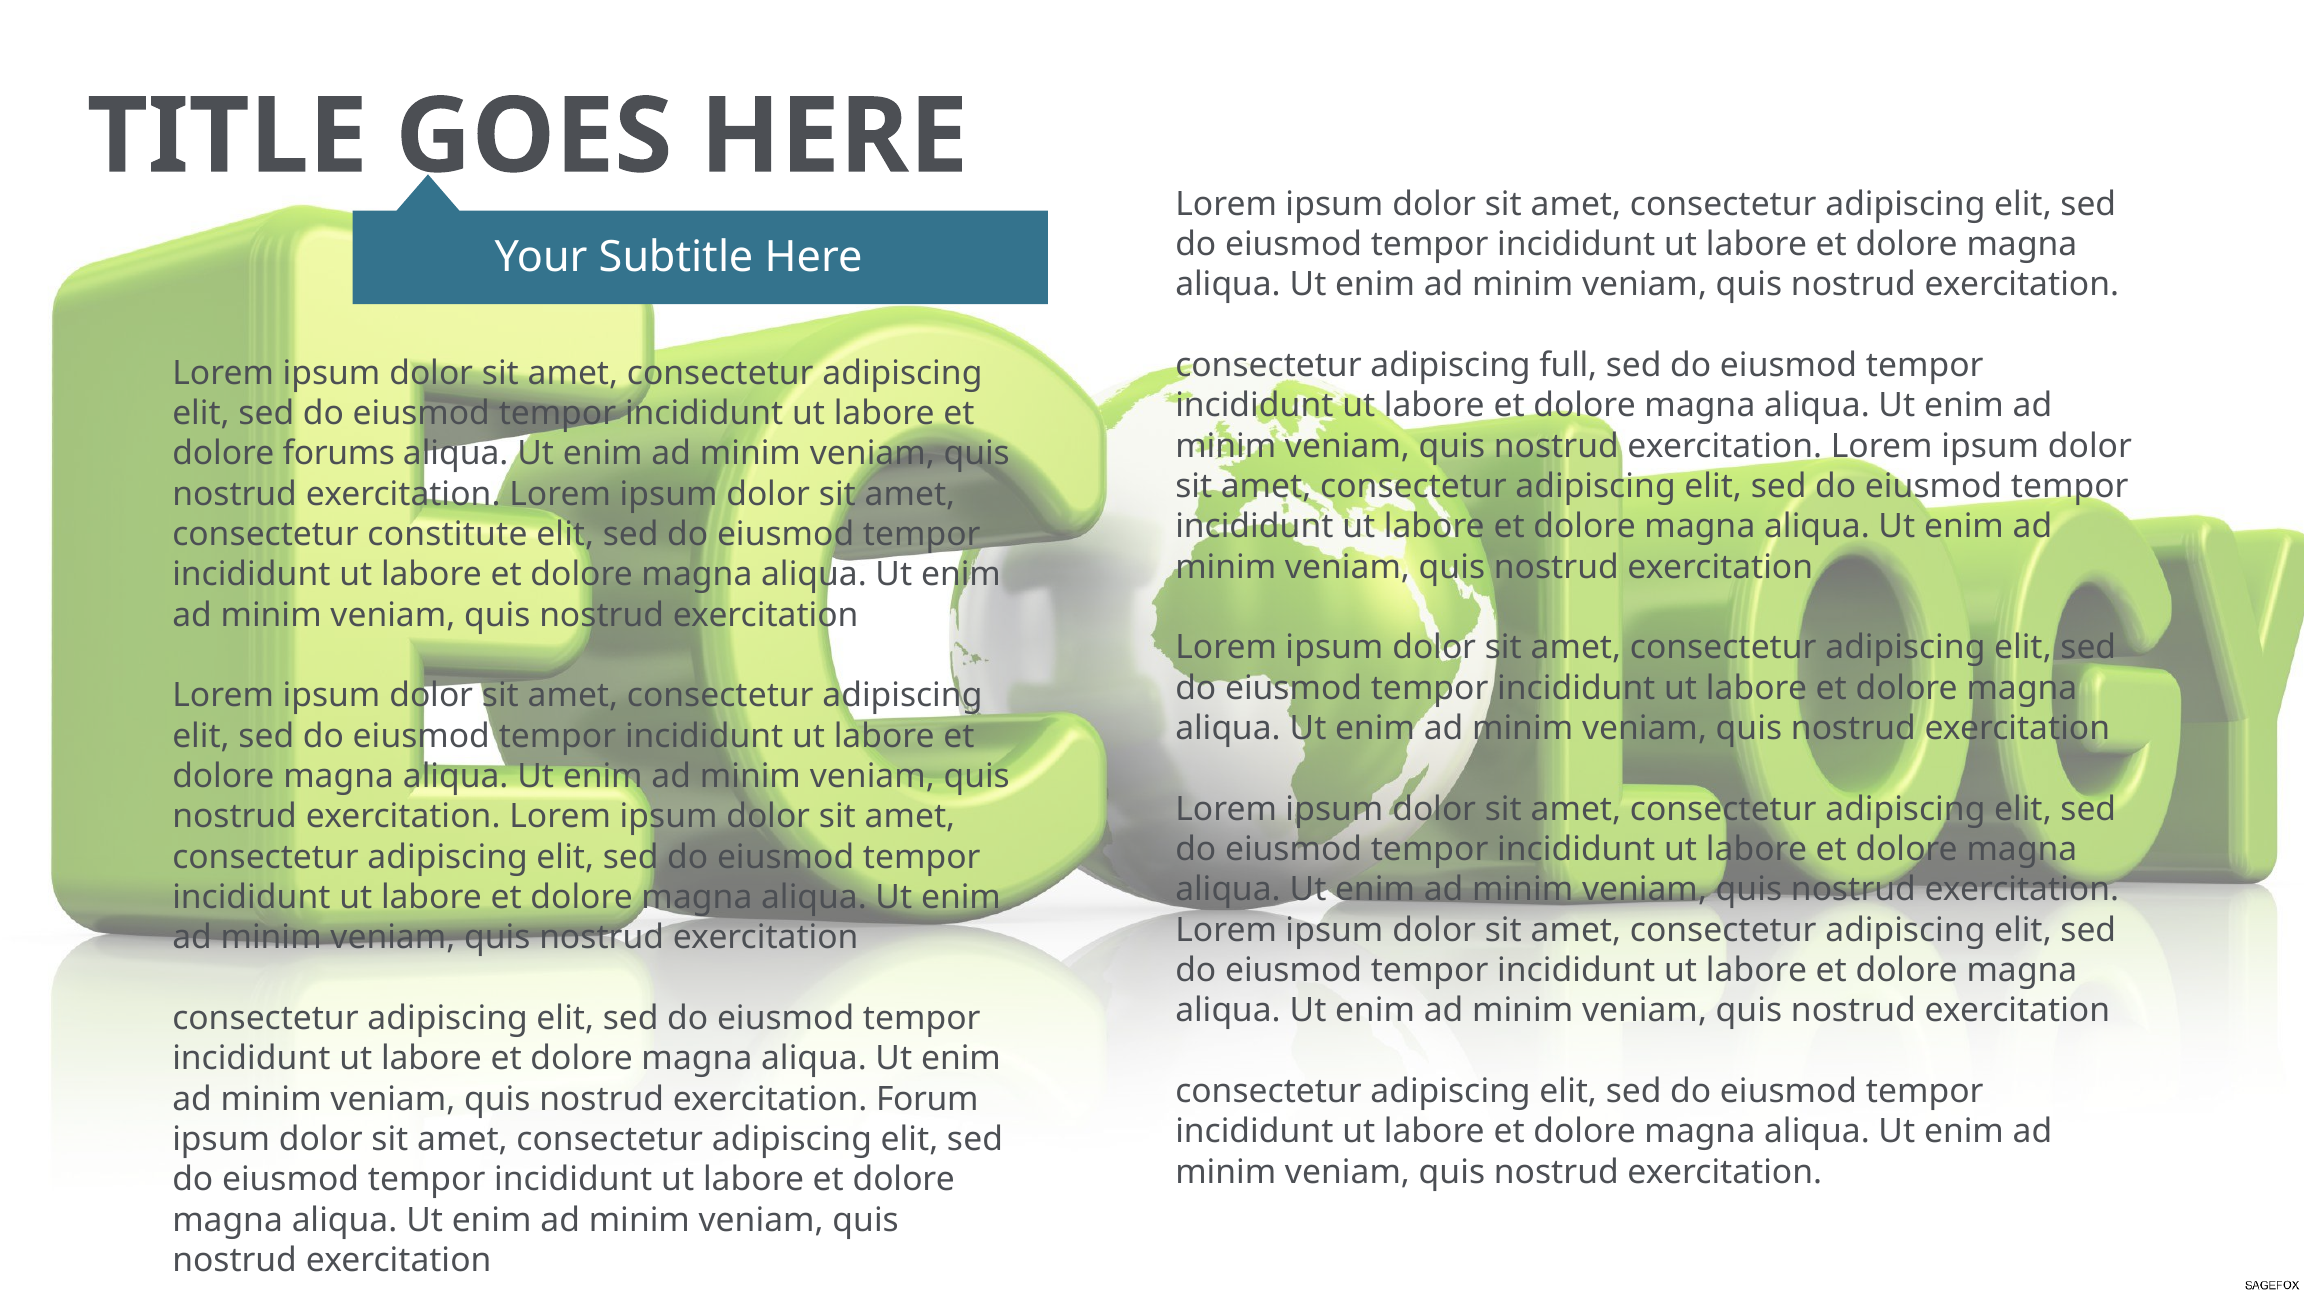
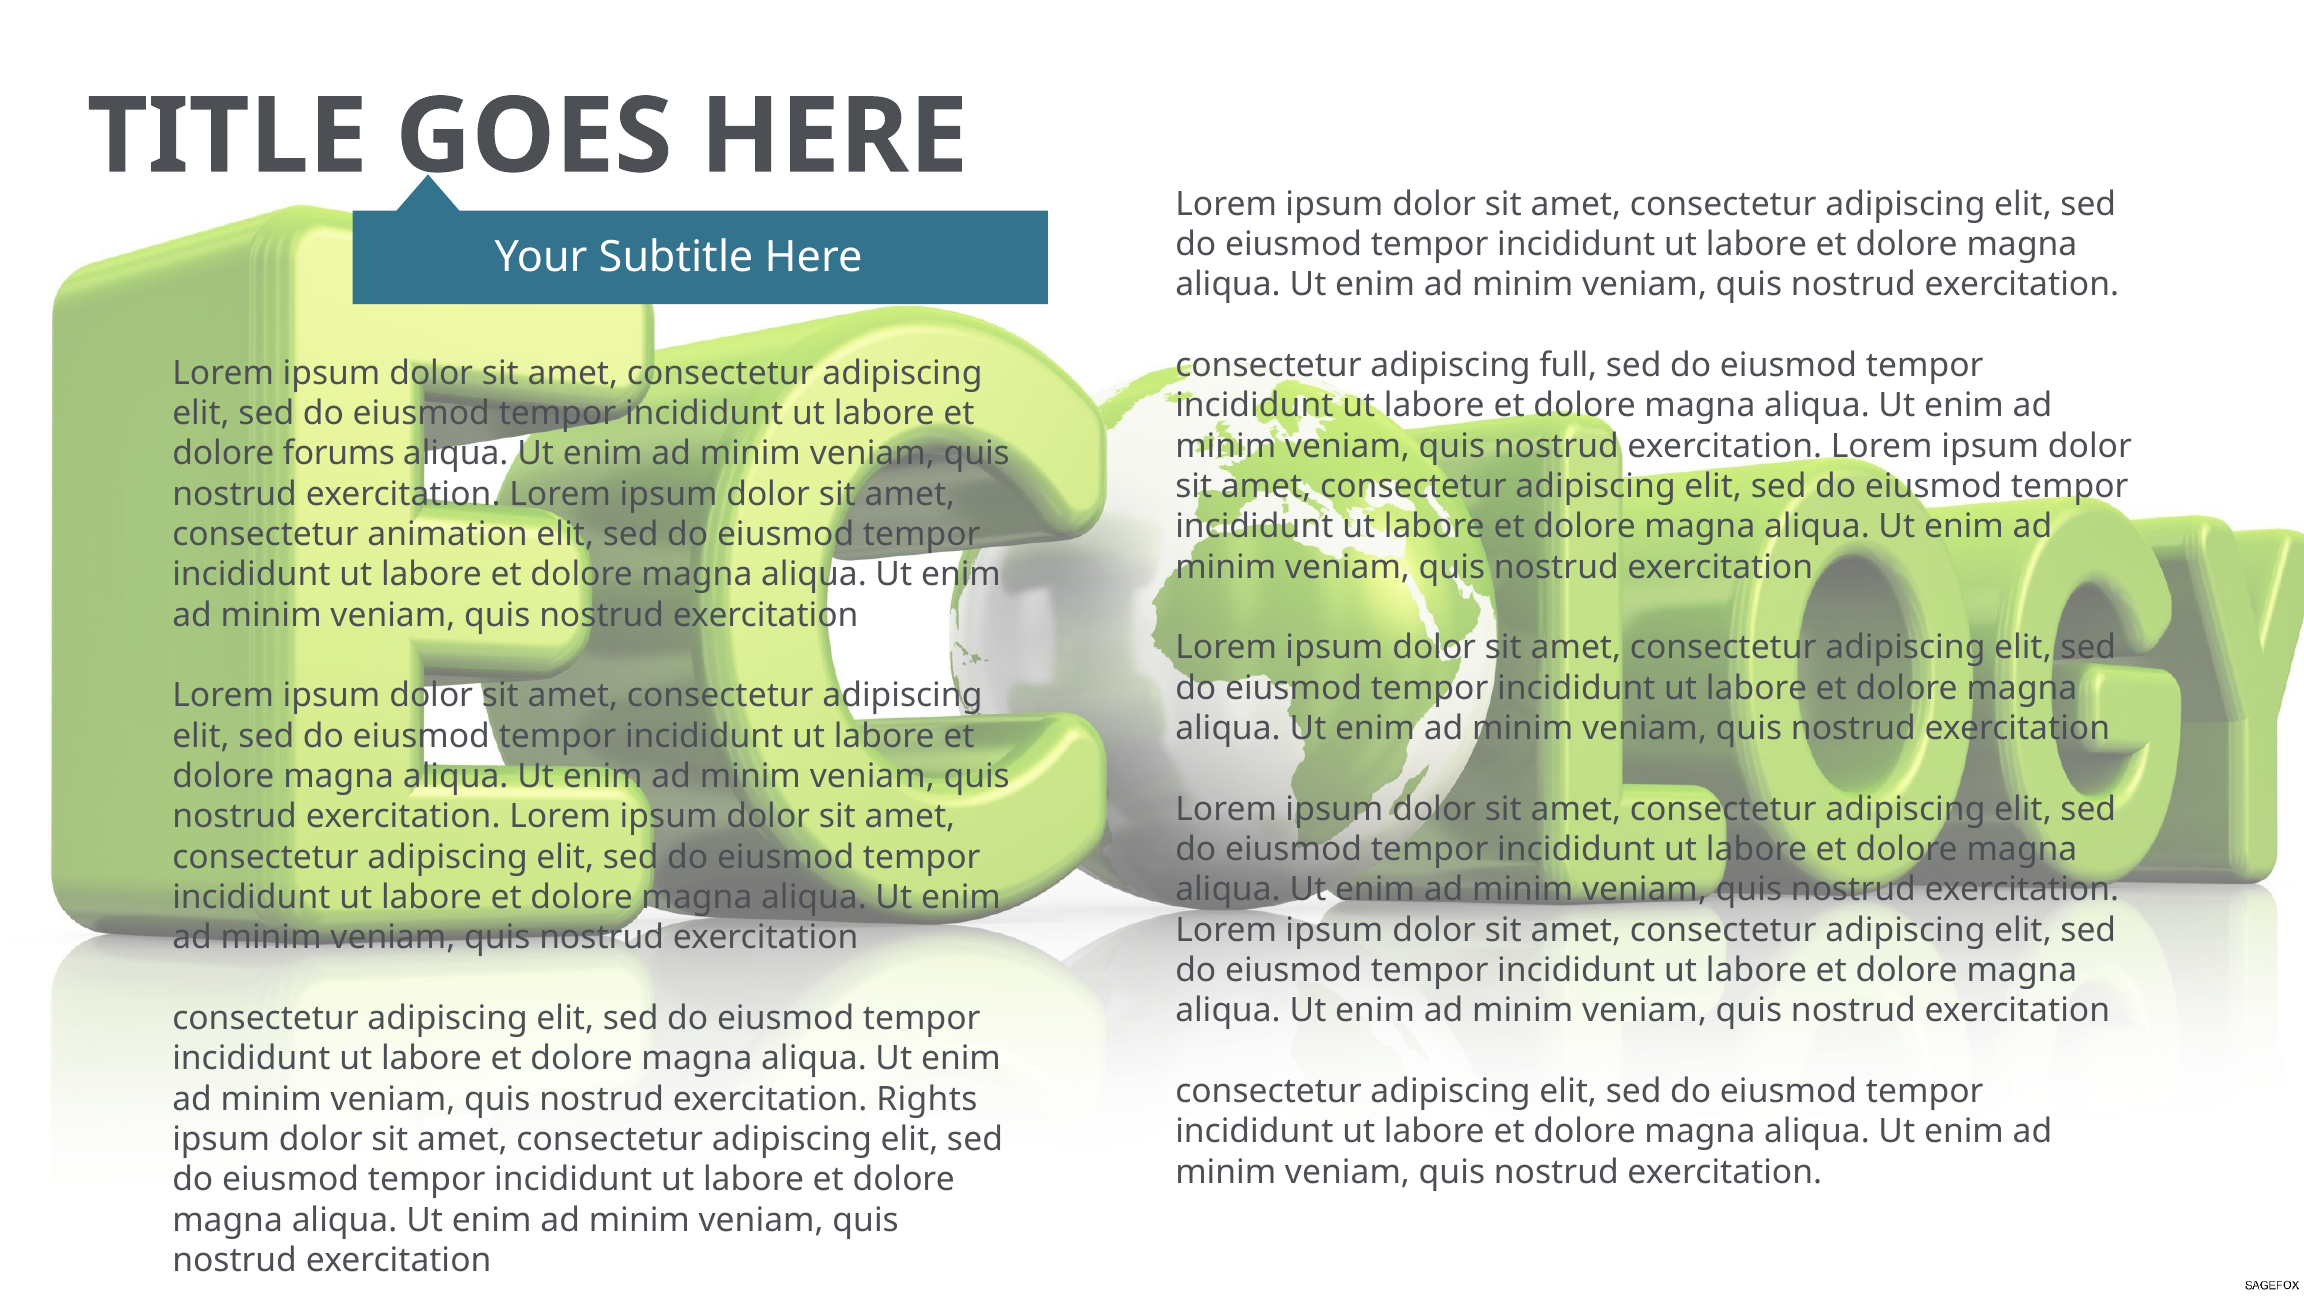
constitute: constitute -> animation (448, 534)
Forum: Forum -> Rights (927, 1099)
